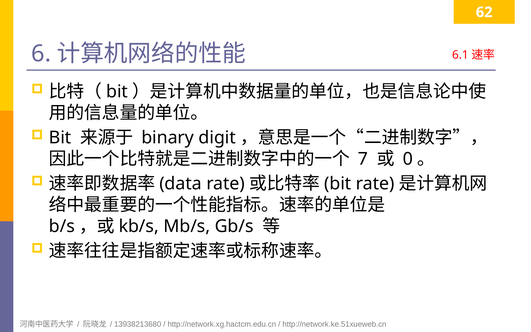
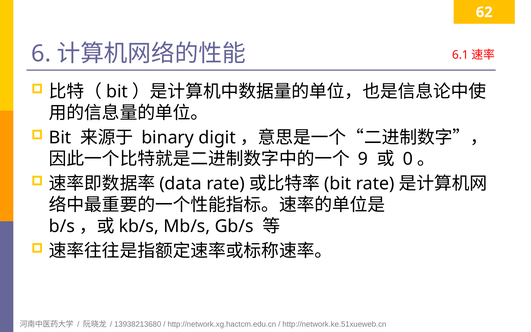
7: 7 -> 9 (363, 159)
